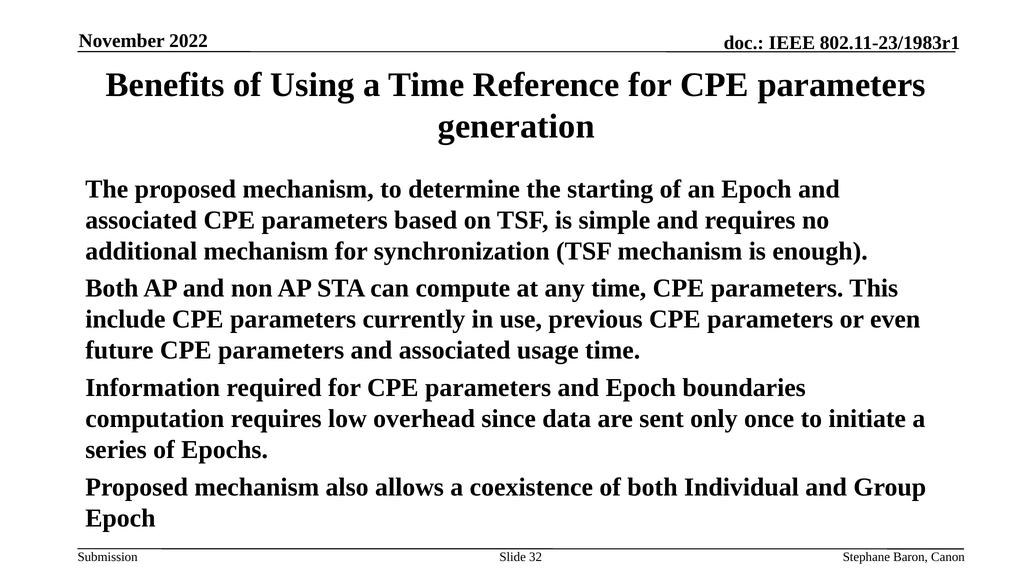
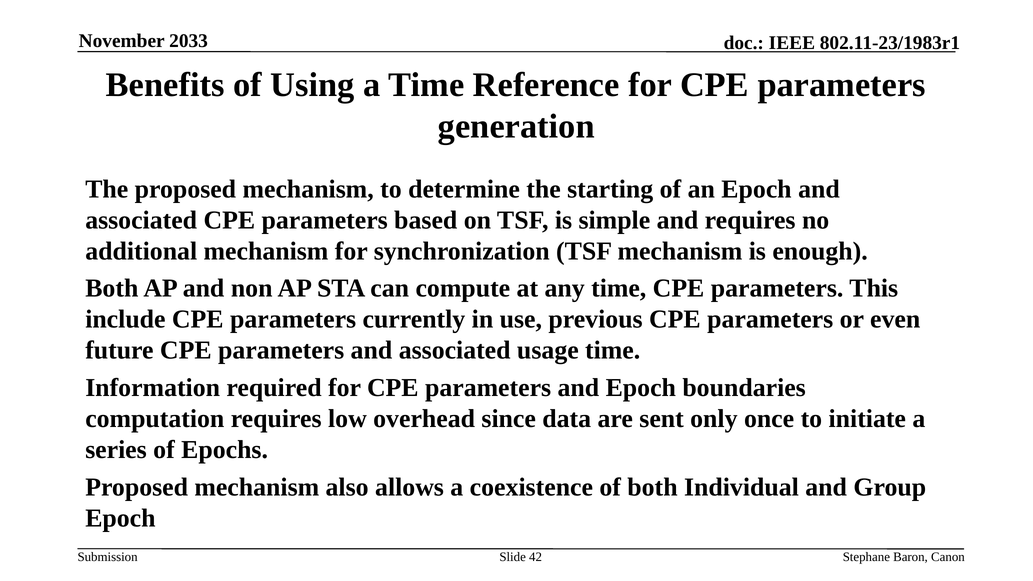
2022: 2022 -> 2033 (189, 41)
32: 32 -> 42 (536, 557)
